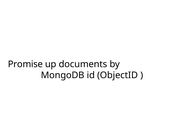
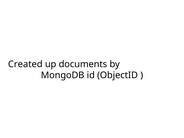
Promise: Promise -> Created (25, 64)
